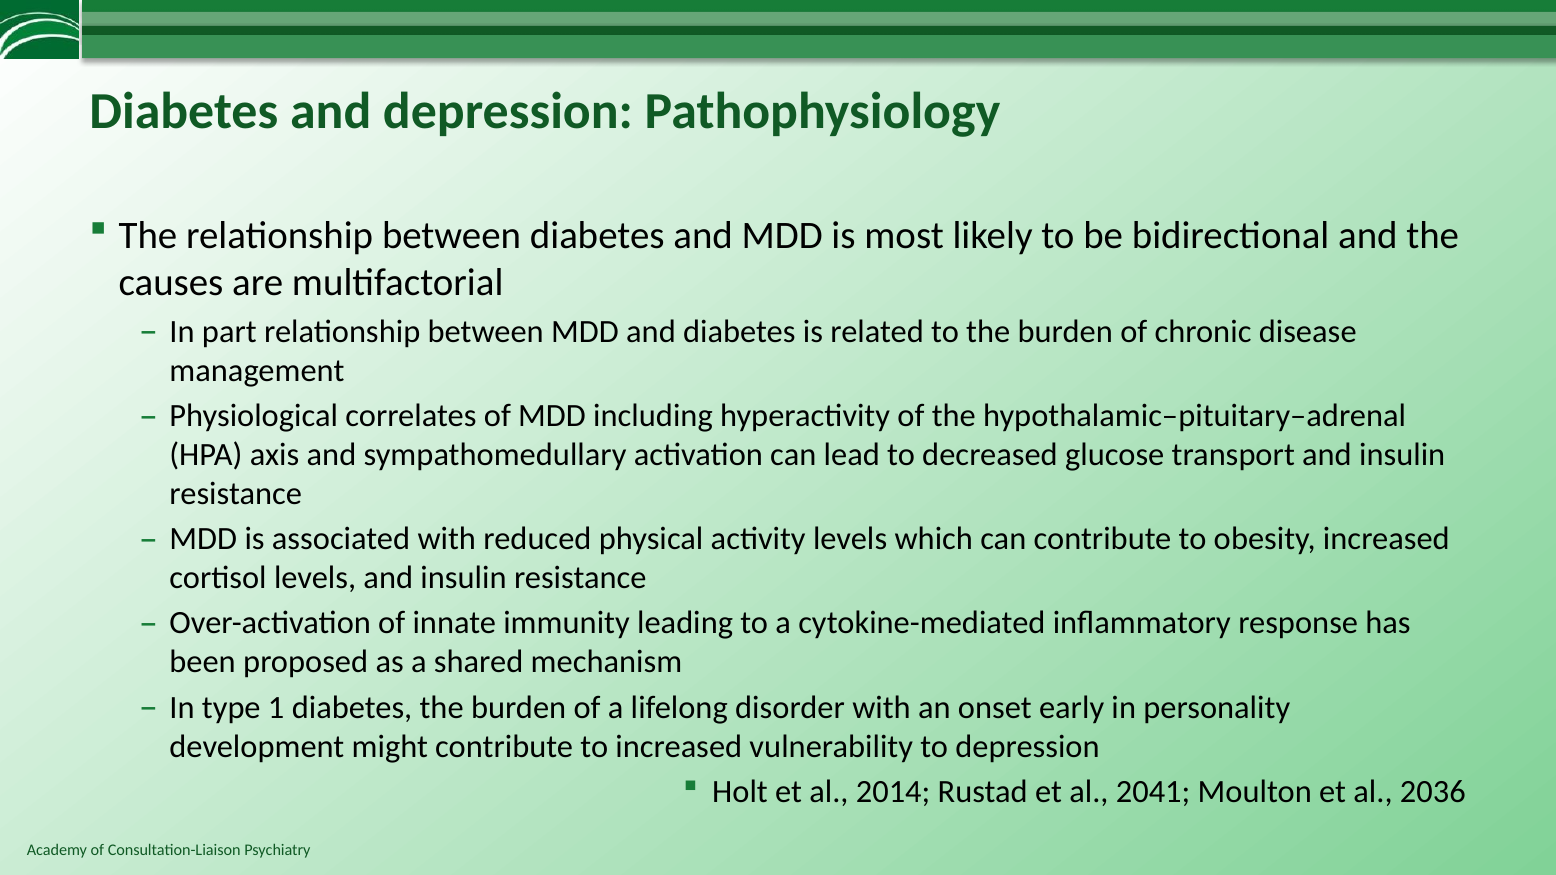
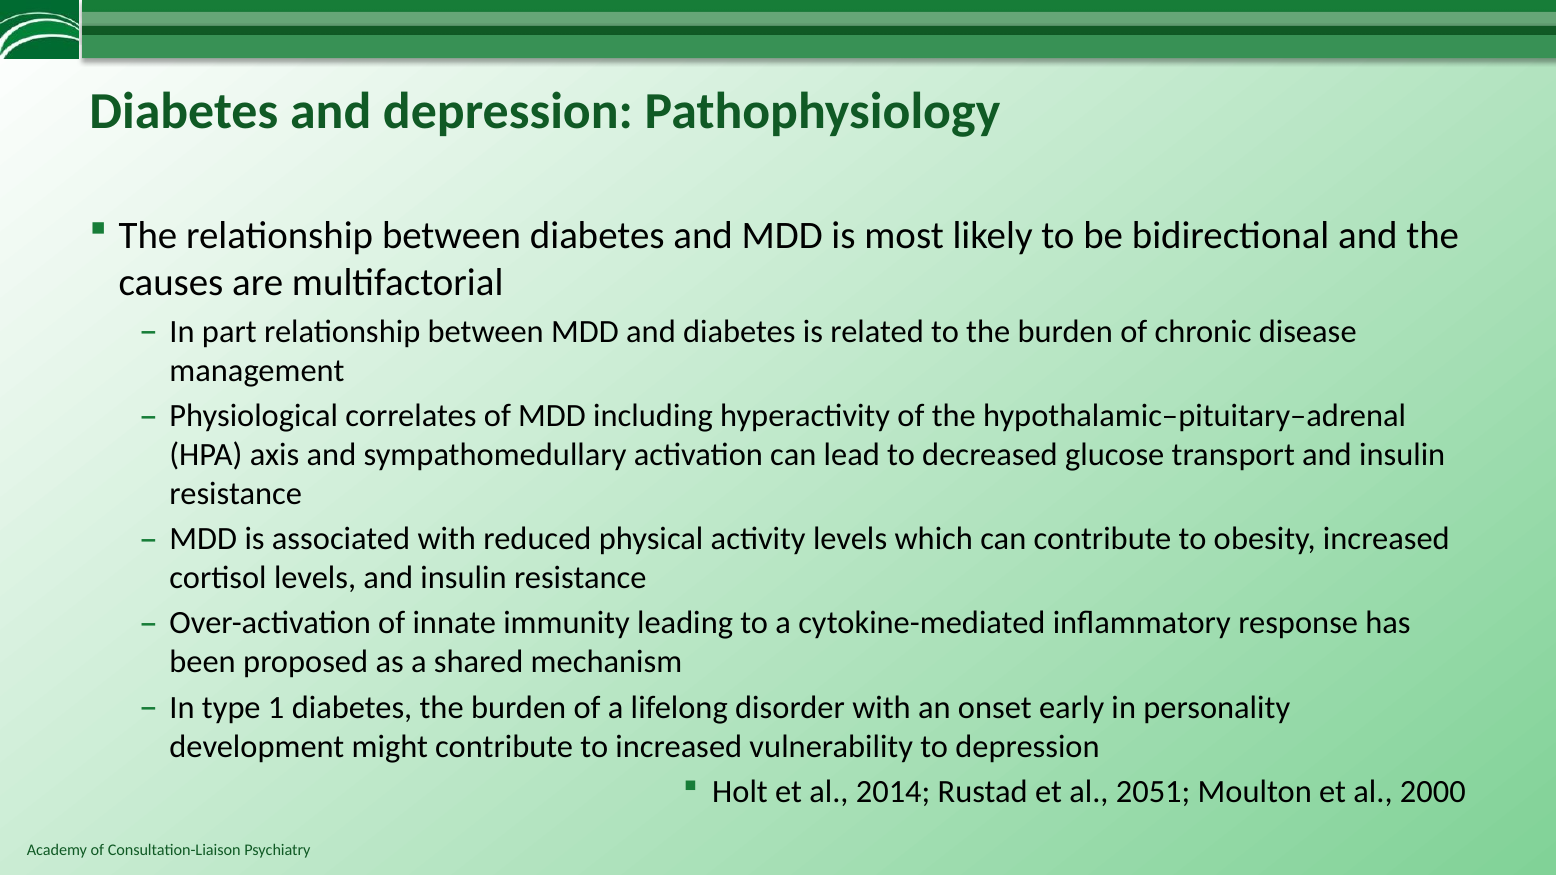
2041: 2041 -> 2051 (1153, 792)
2036: 2036 -> 2000 (1433, 792)
